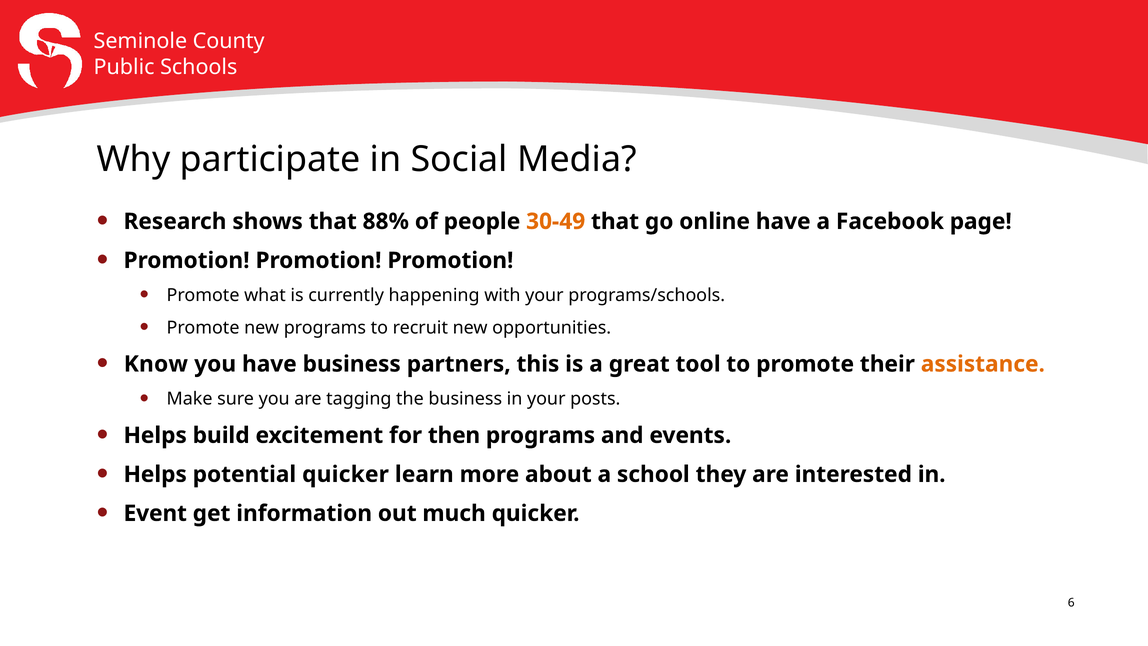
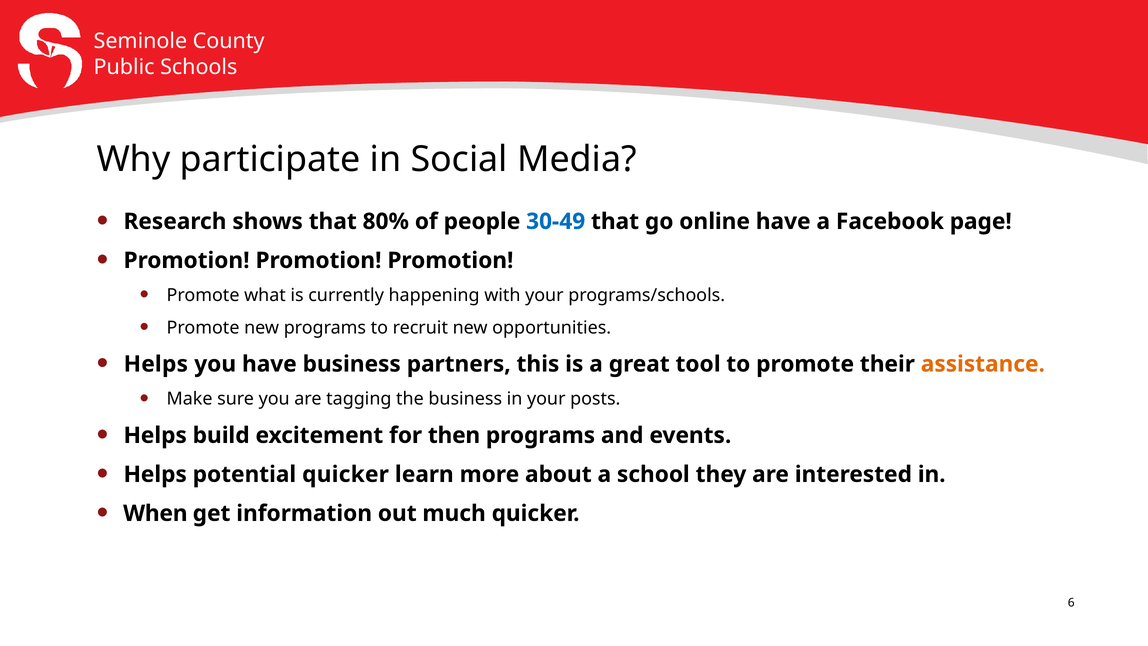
88%: 88% -> 80% (386, 221)
30-49 colour: orange -> blue (556, 221)
Know: Know -> Helps (156, 364)
Event: Event -> When (155, 513)
